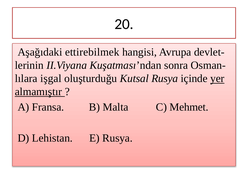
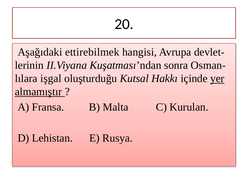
Kutsal Rusya: Rusya -> Hakkı (165, 78)
Mehmet: Mehmet -> Kurulan (189, 107)
